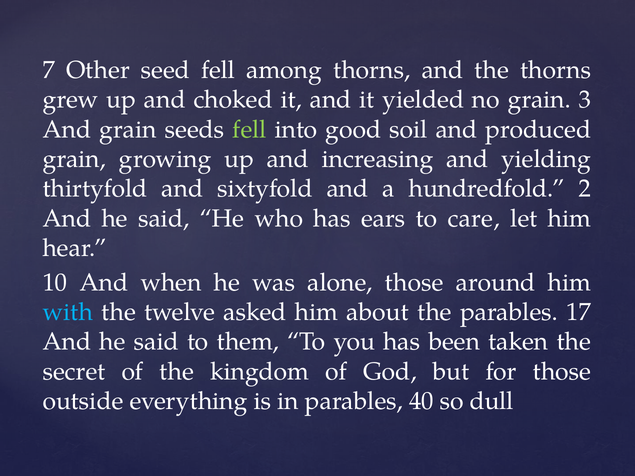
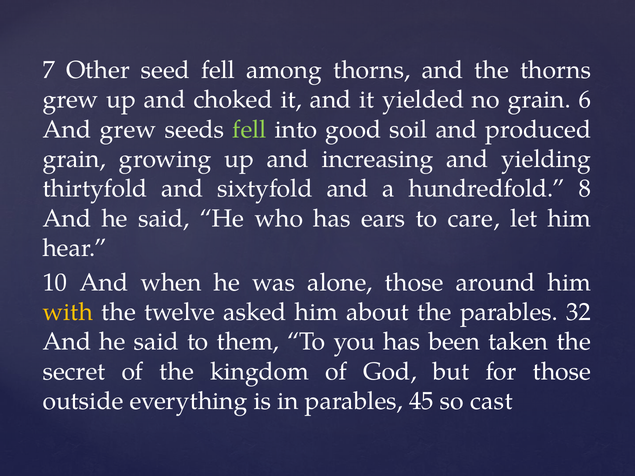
3: 3 -> 6 (585, 100)
And grain: grain -> grew (128, 130)
2: 2 -> 8 (585, 189)
with colour: light blue -> yellow (68, 312)
17: 17 -> 32 (579, 312)
40: 40 -> 45 (421, 401)
dull: dull -> cast (491, 401)
